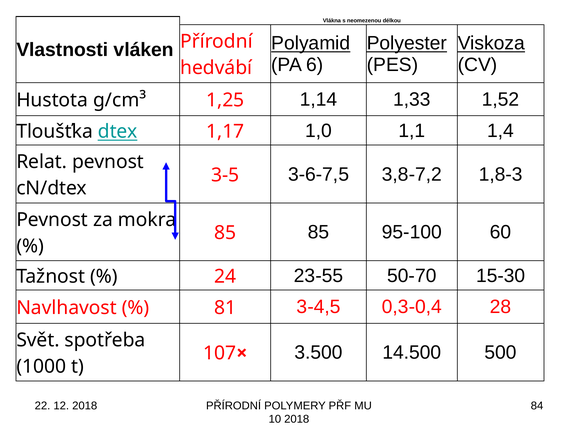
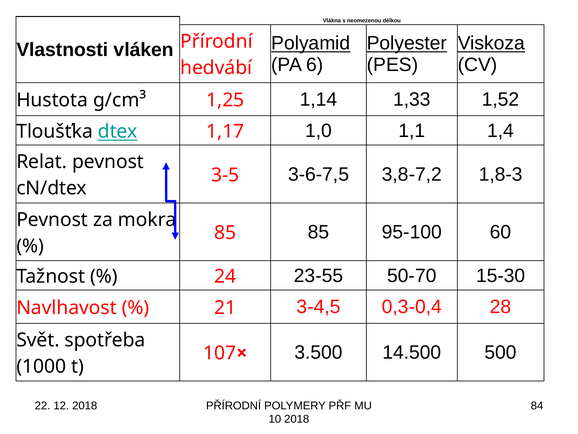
81: 81 -> 21 (225, 307)
